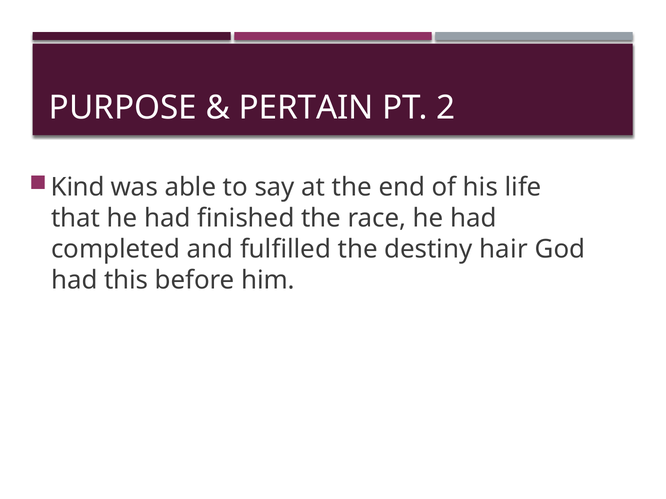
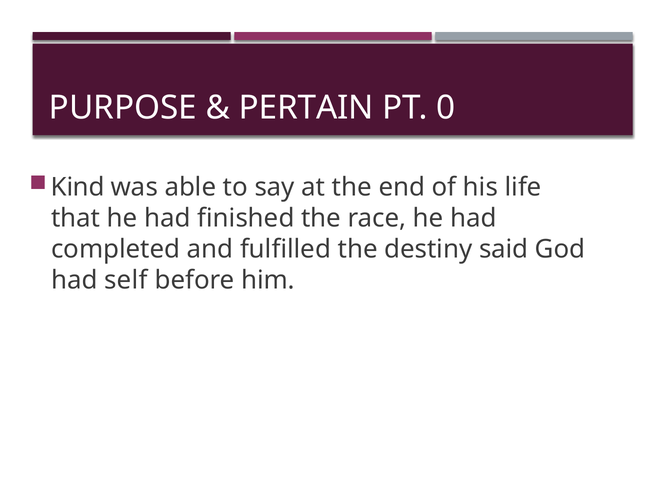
2: 2 -> 0 (446, 108)
hair: hair -> said (504, 249)
this: this -> self (126, 280)
